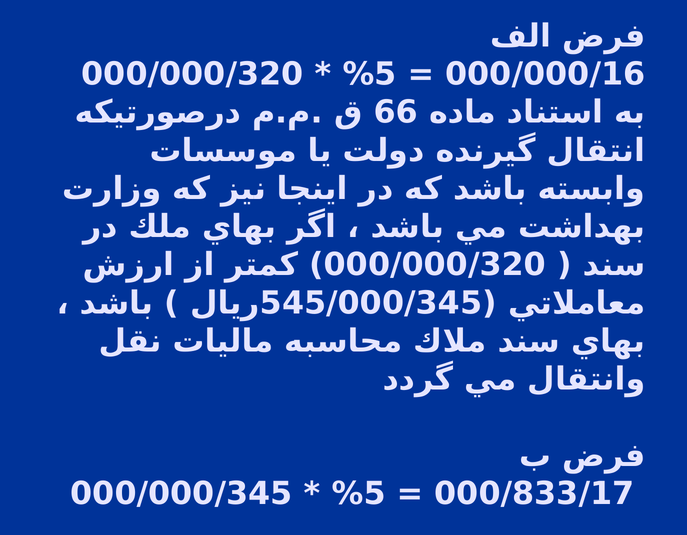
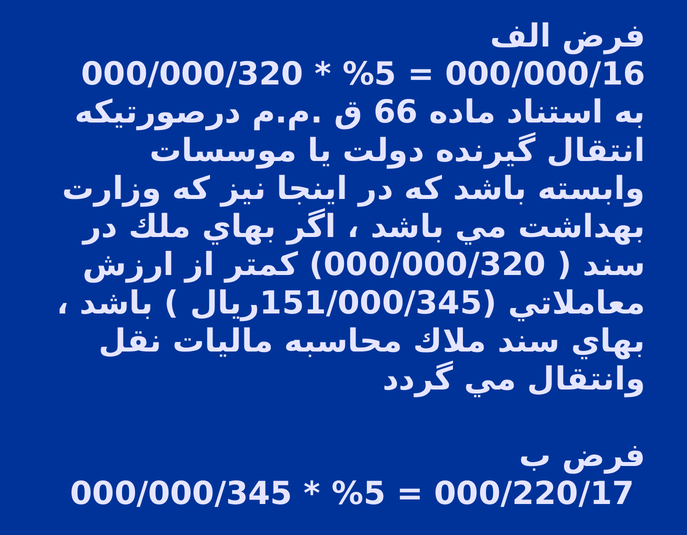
545/000/345: 545/000/345 -> 151/000/345 (371, 303)
000/833/17: 000/833/17 -> 000/220/17 (534, 494)
